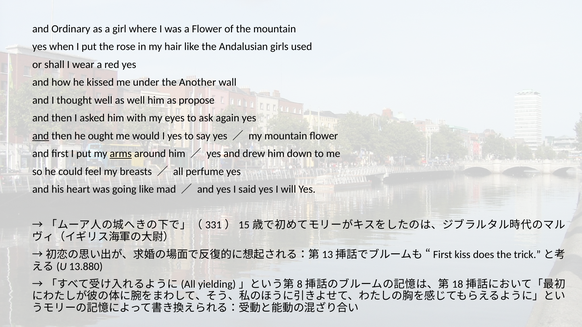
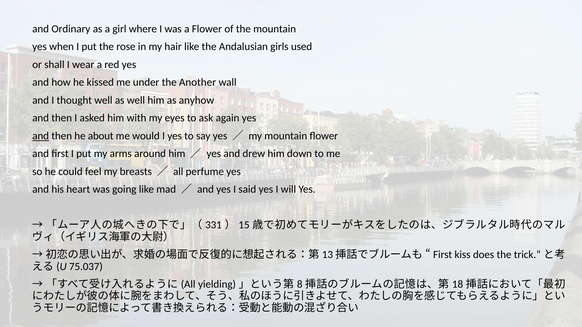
propose: propose -> anyhow (197, 100)
ought: ought -> about (101, 136)
arms underline: present -> none (121, 154)
13.880: 13.880 -> 75.037 (86, 267)
